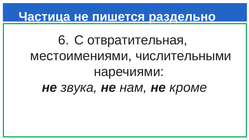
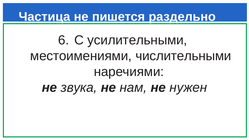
отвратительная: отвратительная -> усилительными (137, 40)
кроме: кроме -> нужен (188, 88)
